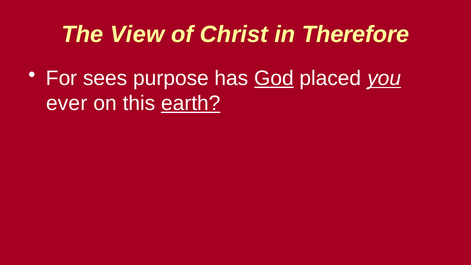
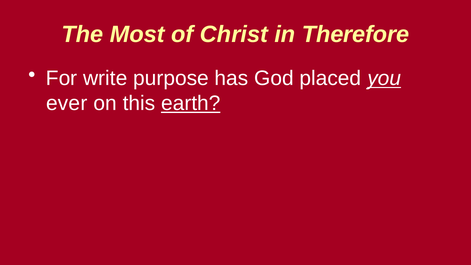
View: View -> Most (137, 34)
sees: sees -> write (105, 78)
God underline: present -> none (274, 78)
